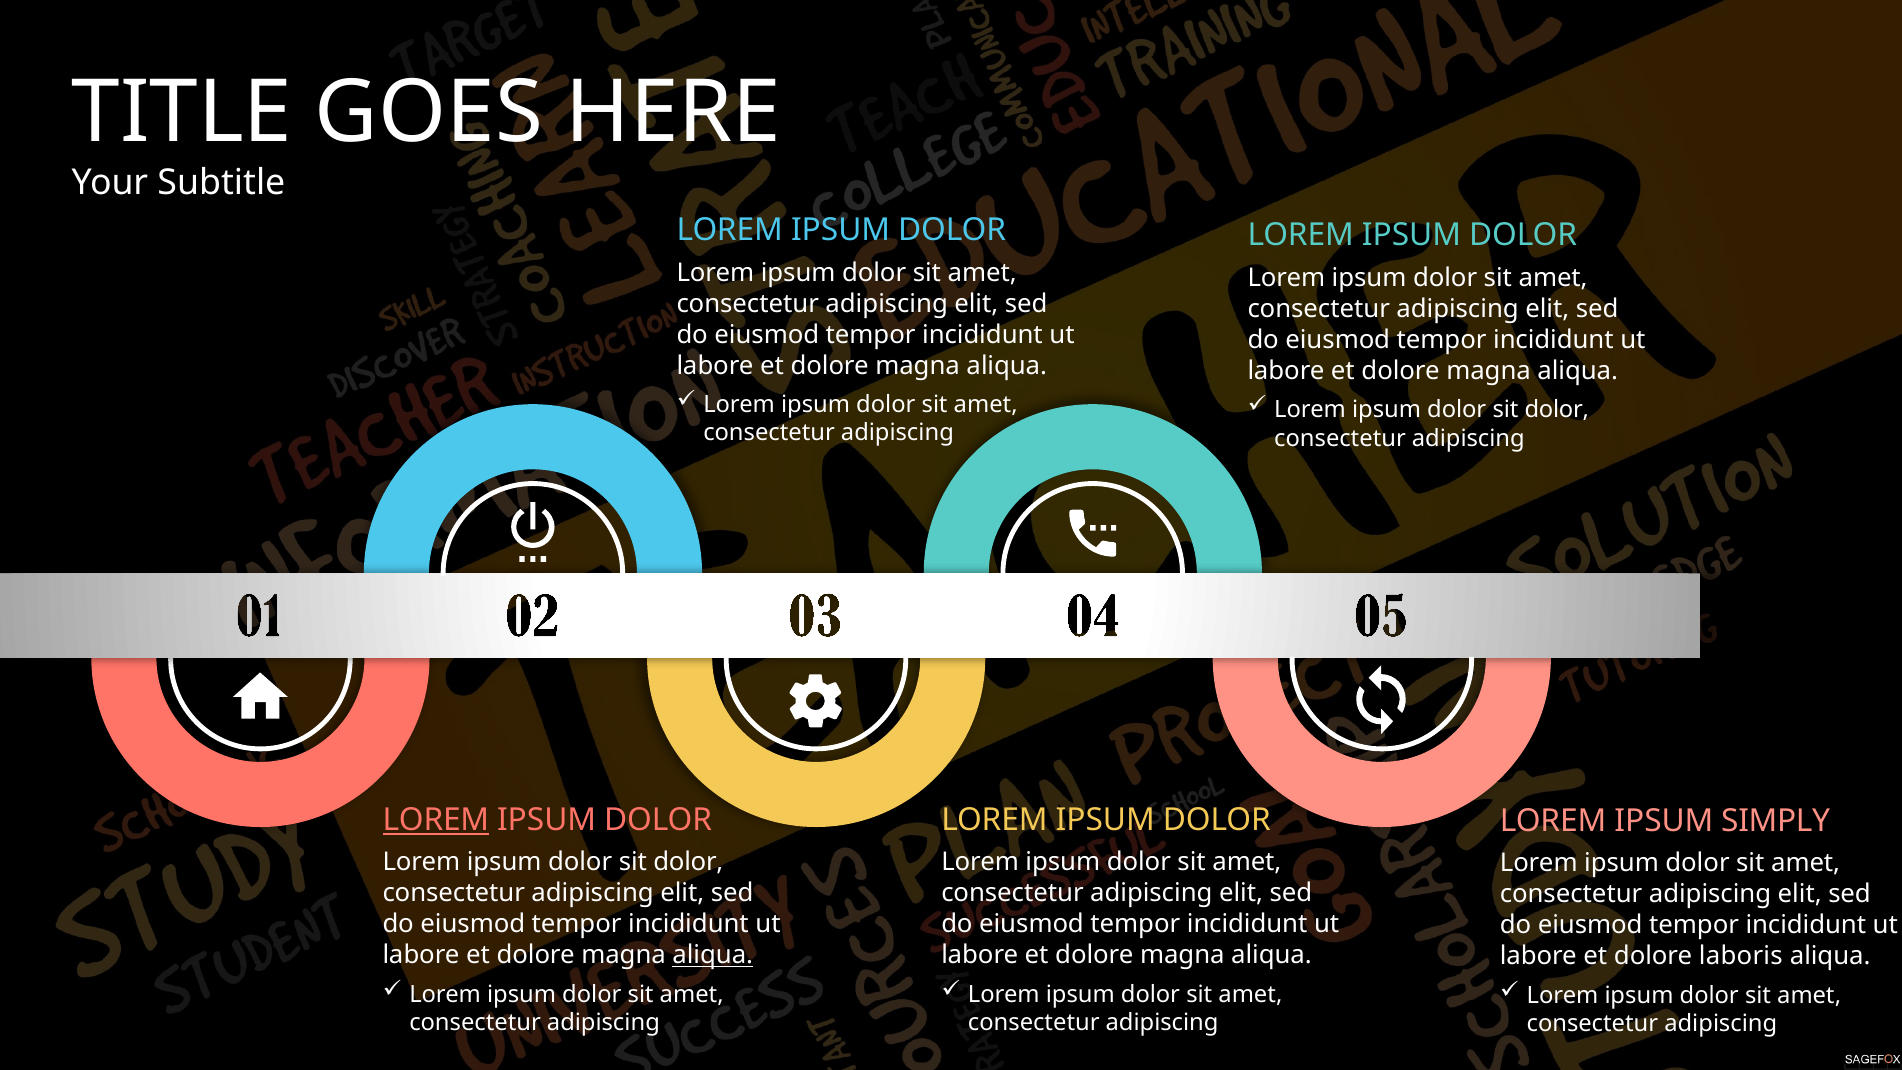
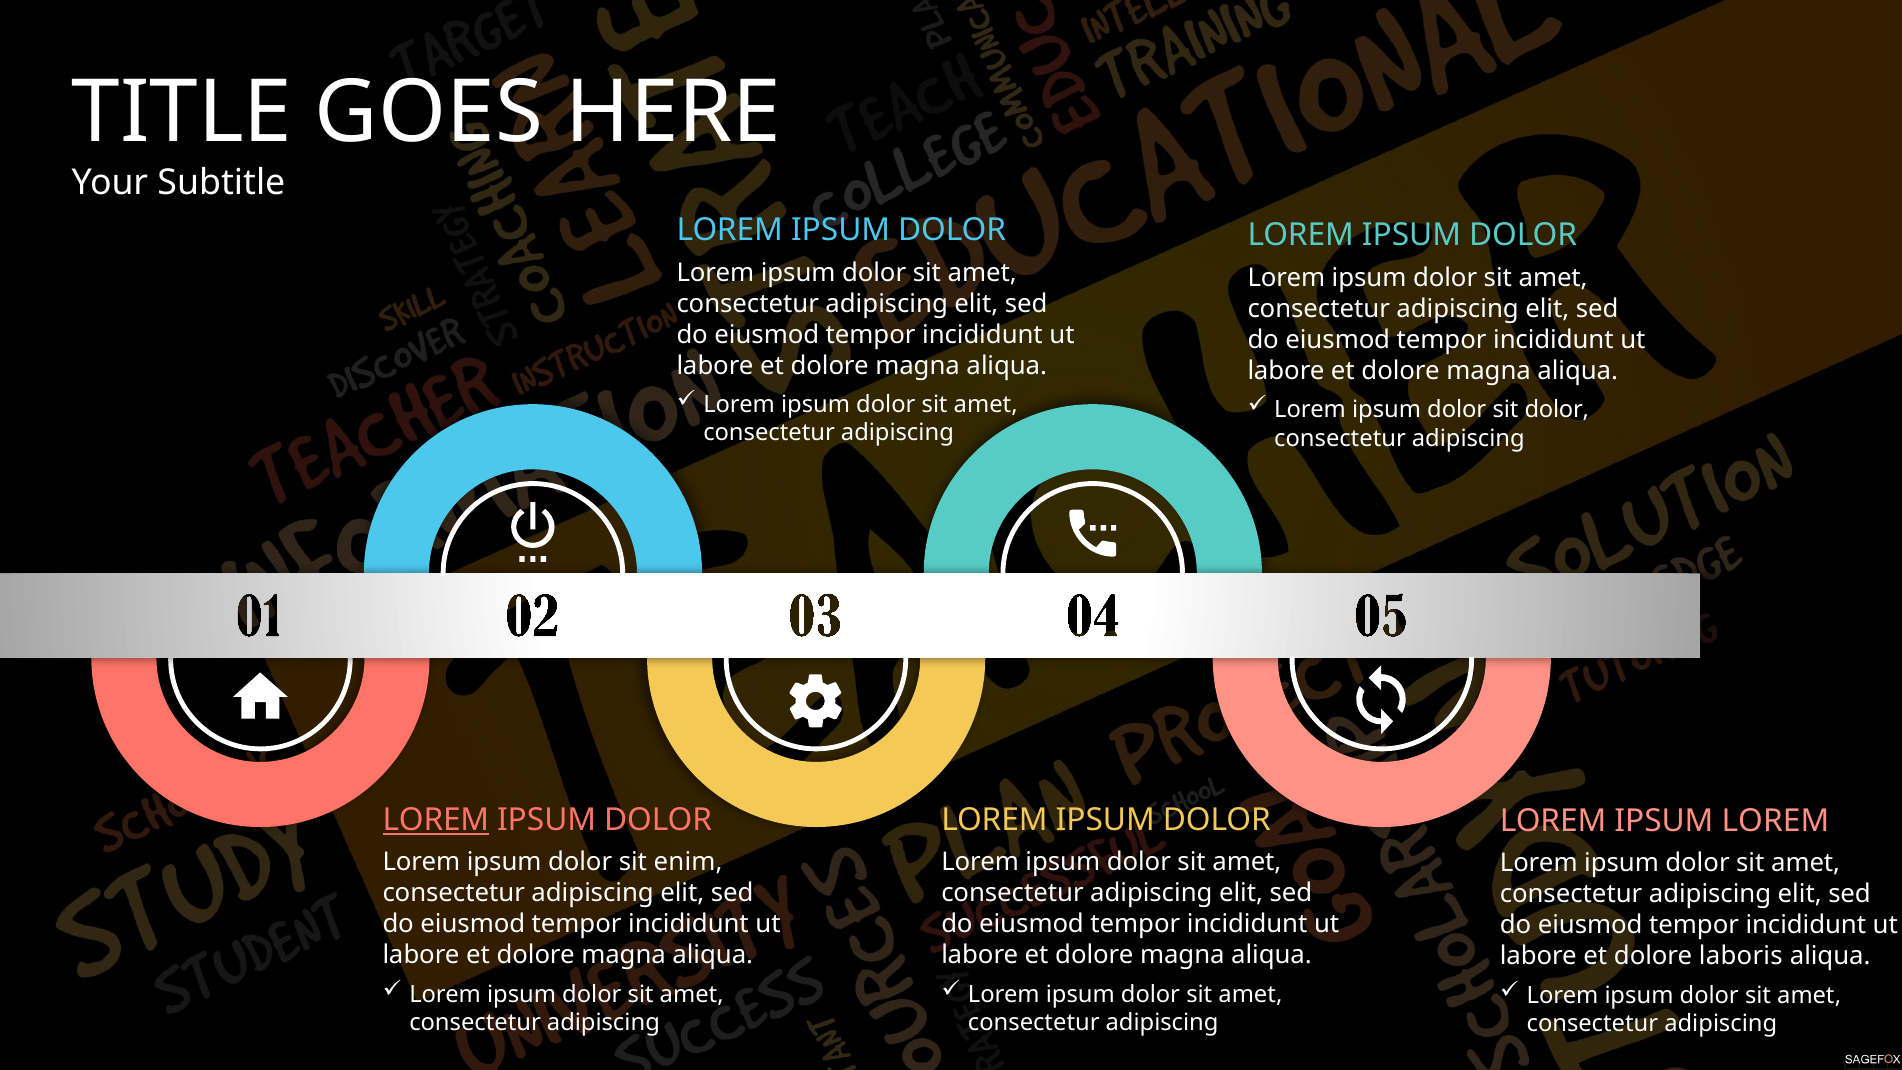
IPSUM SIMPLY: SIMPLY -> LOREM (1775, 821)
dolor: dolor -> enim (688, 862)
aliqua underline: present -> none (713, 955)
